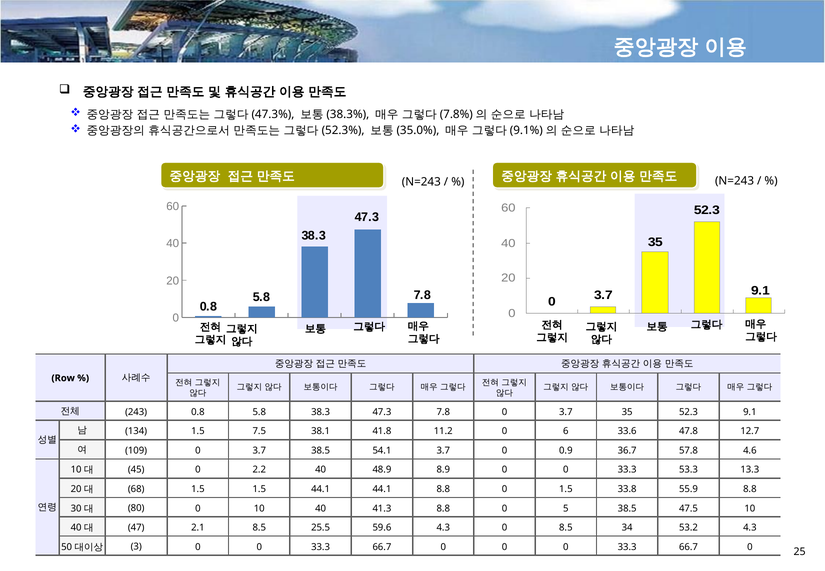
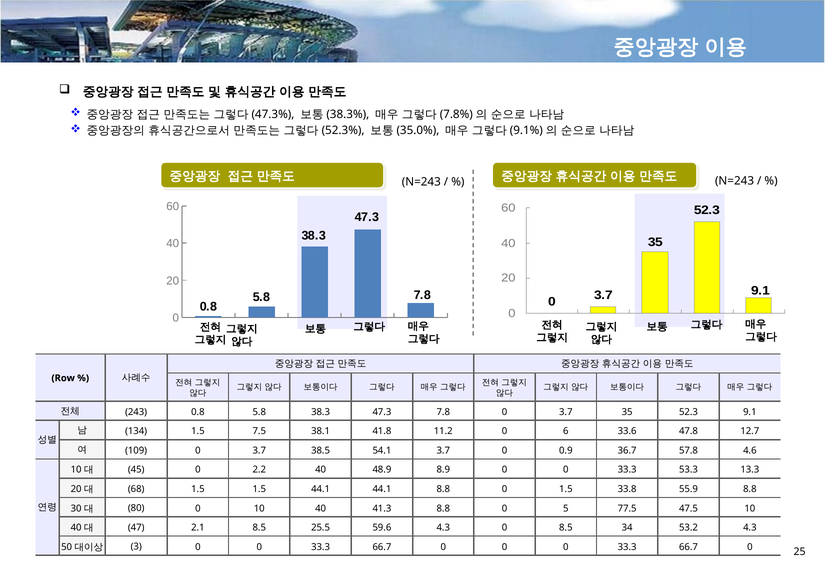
5 38.5: 38.5 -> 77.5 (627, 509)
